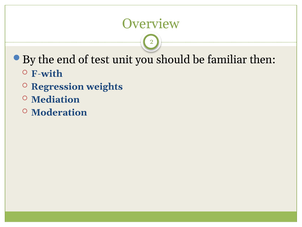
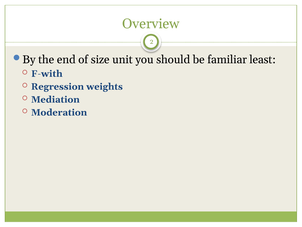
test: test -> size (100, 60)
then: then -> least (263, 60)
